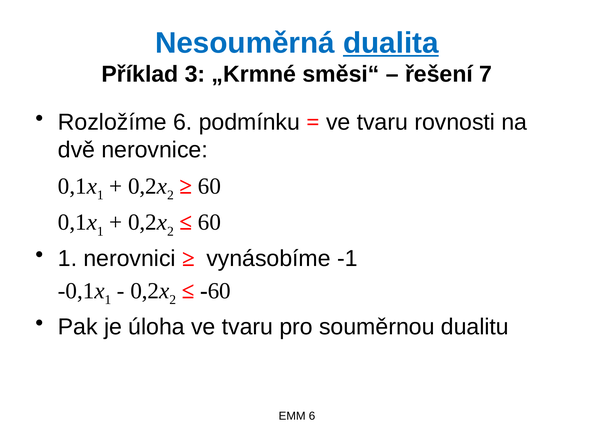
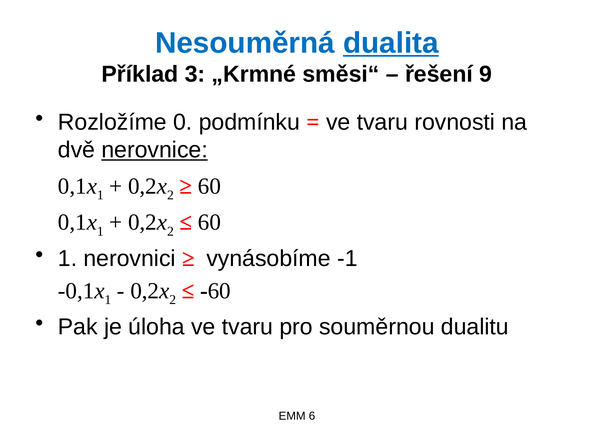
7: 7 -> 9 (486, 74)
Rozložíme 6: 6 -> 0 (183, 122)
nerovnice underline: none -> present (155, 150)
